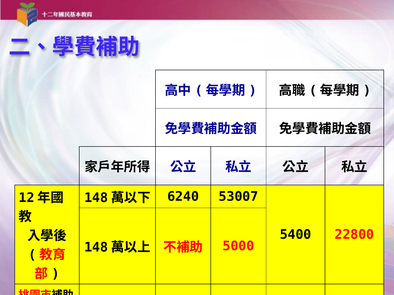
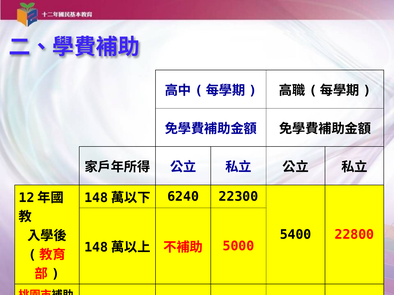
53007: 53007 -> 22300 (238, 197)
